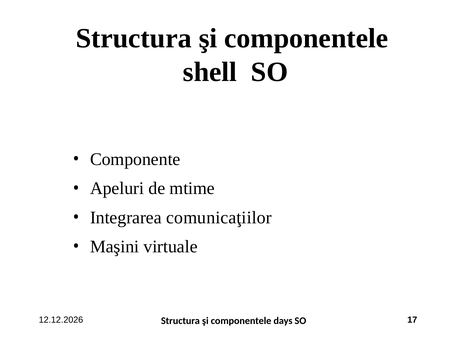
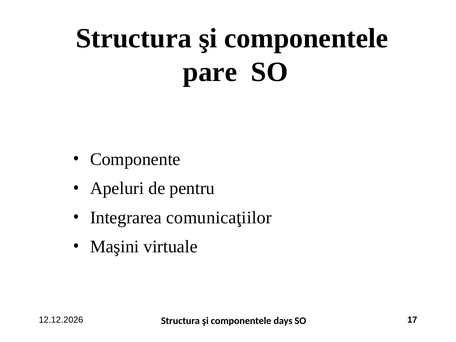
shell: shell -> pare (210, 72)
mtime: mtime -> pentru (192, 188)
